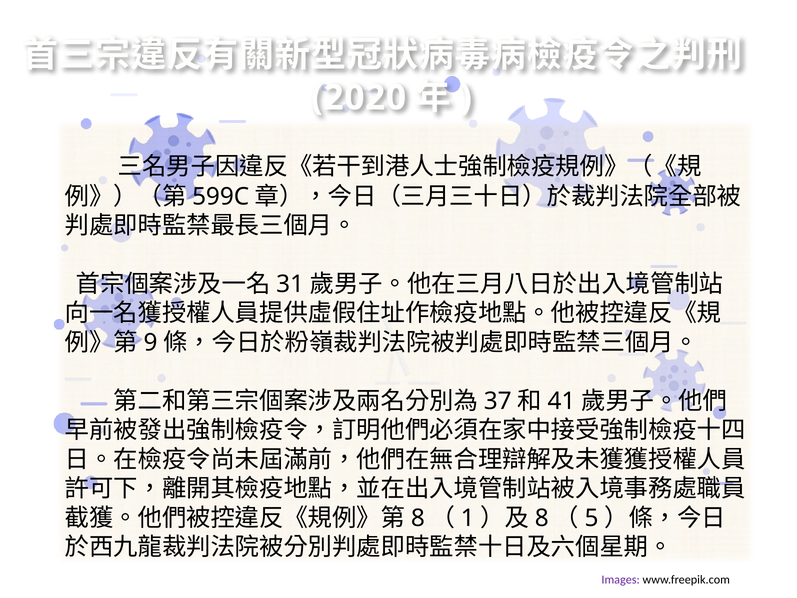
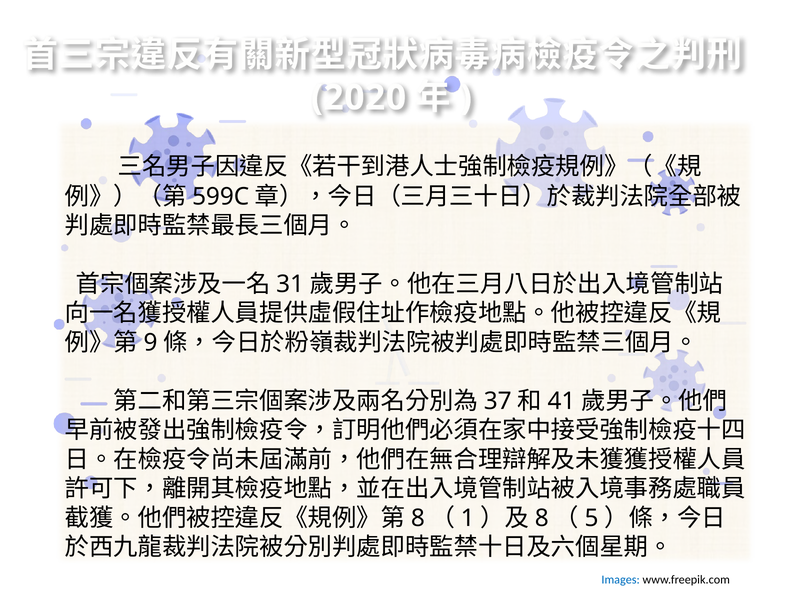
Images colour: purple -> blue (621, 580)
